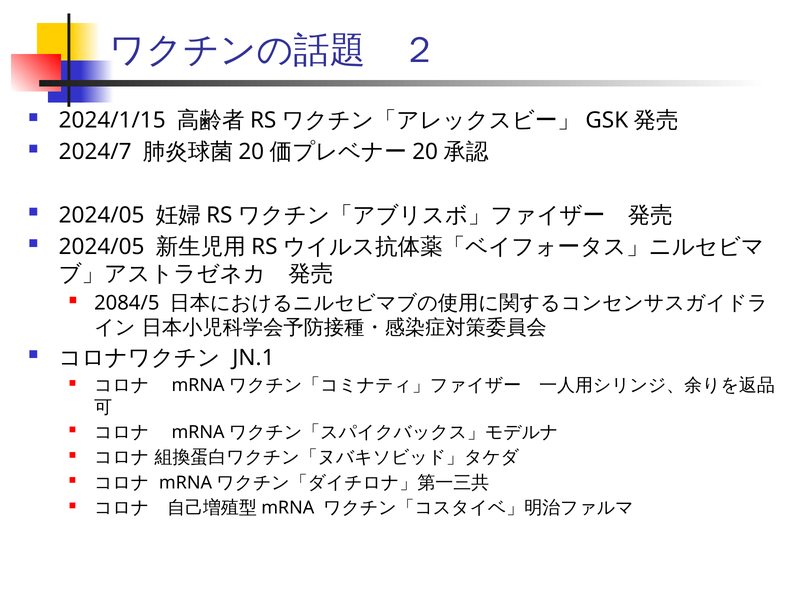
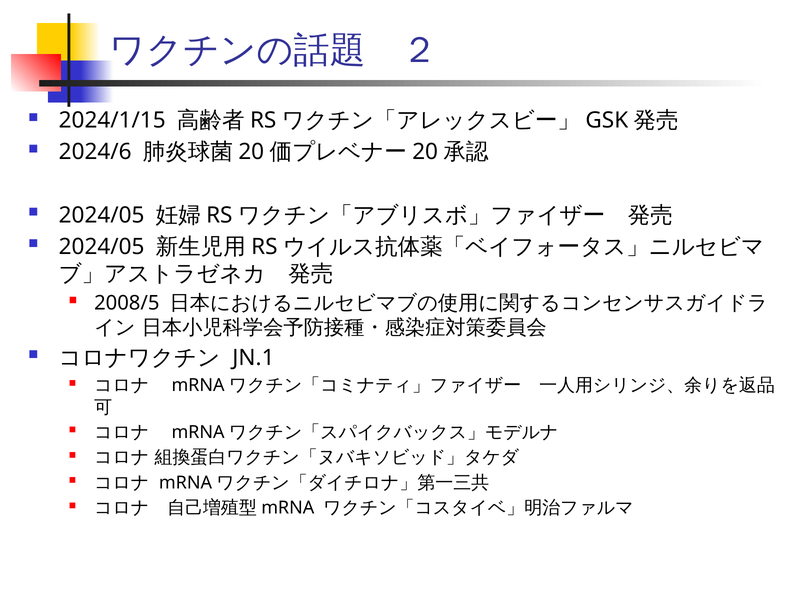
2024/7: 2024/7 -> 2024/6 (95, 152)
2084/5: 2084/5 -> 2008/5 (127, 303)
